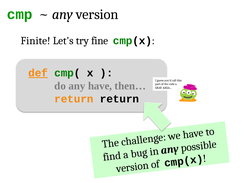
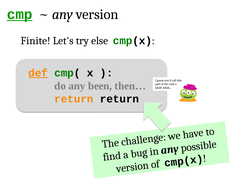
cmp underline: none -> present (20, 14)
fine: fine -> else (100, 41)
any have: have -> been (100, 86)
